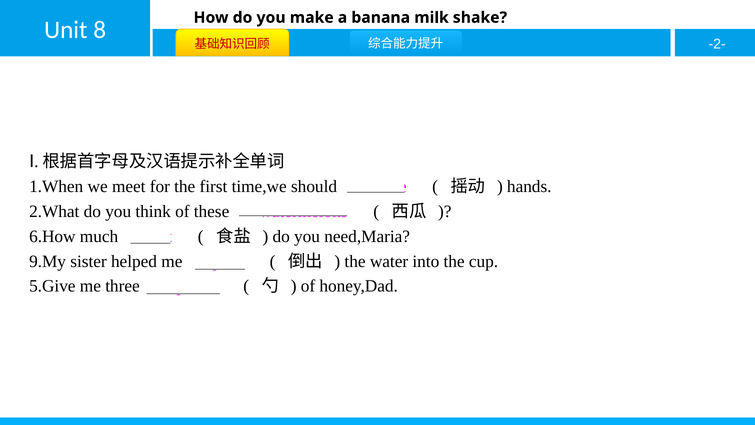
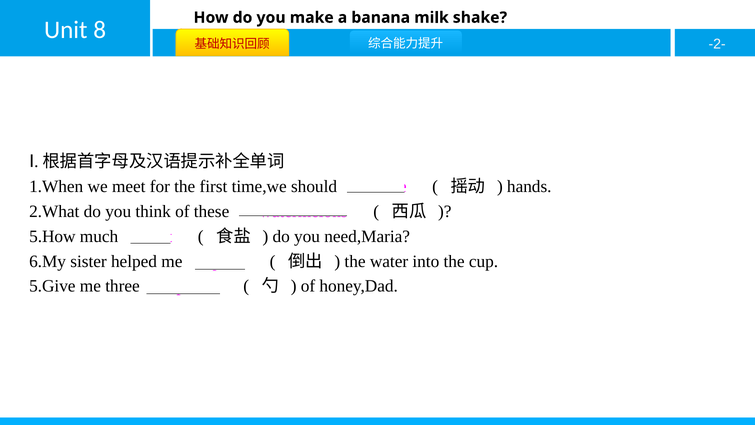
6.How: 6.How -> 5.How (52, 236)
9.My: 9.My -> 6.My (48, 261)
